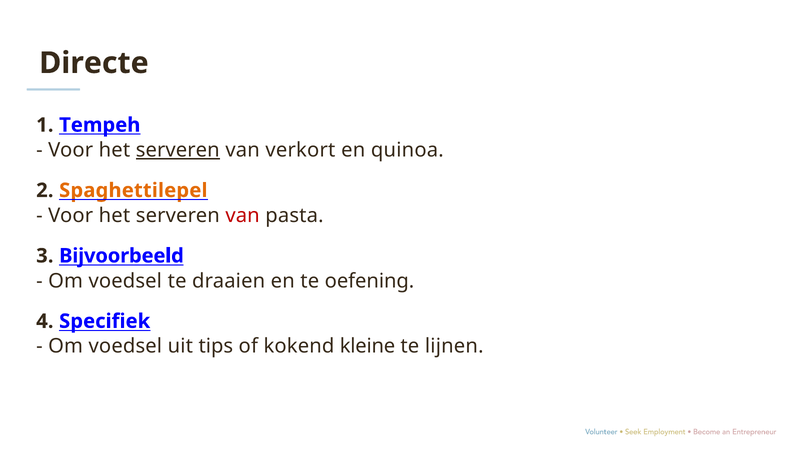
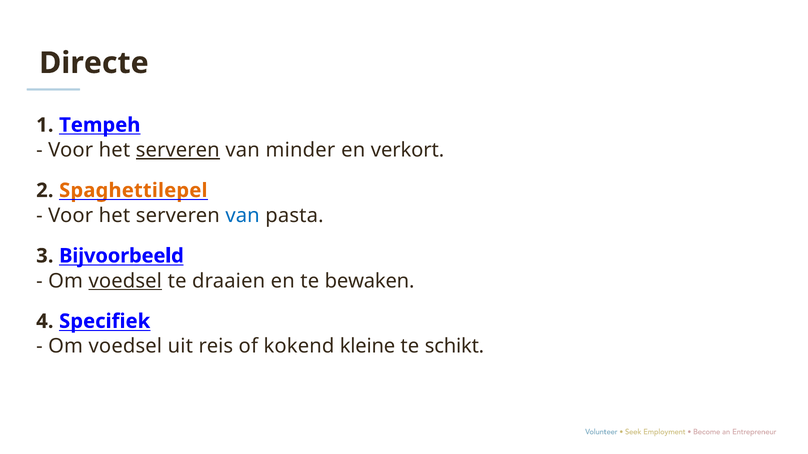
verkort: verkort -> minder (300, 150)
quinoa: quinoa -> verkort (408, 150)
van colour: red -> blue (243, 216)
voedsel underline: none -> present (125, 281)
oefening: oefening -> bewaken (370, 281)
tips: tips -> reis (216, 347)
lijnen: lijnen -> schikt (454, 347)
